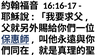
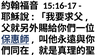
16:16-17: 16:16-17 -> 15:16-17 (60, 6)
